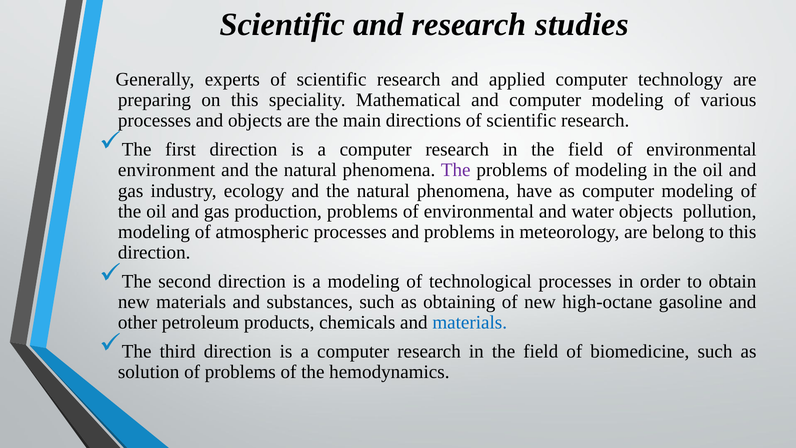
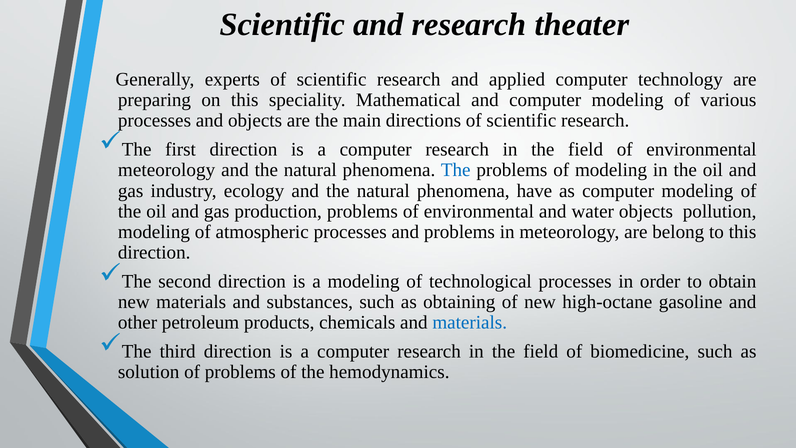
studies: studies -> theater (582, 25)
environment: environment -> meteorology (167, 170)
The colour: purple -> blue (456, 170)
